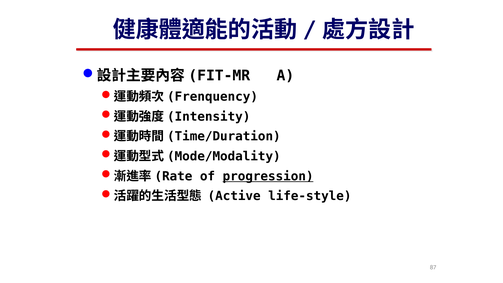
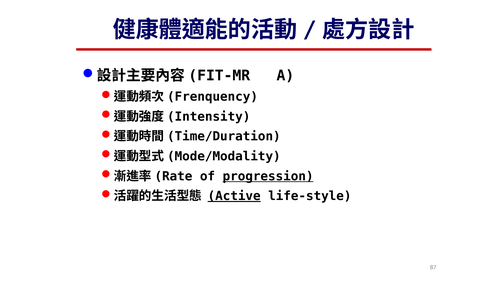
Active underline: none -> present (234, 196)
